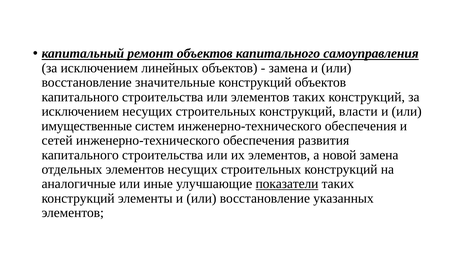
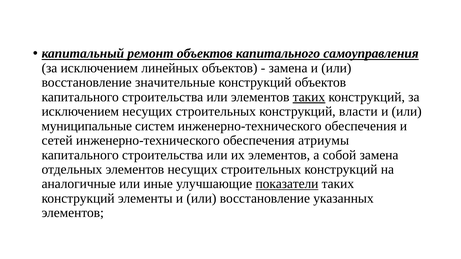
таких underline: none -> present (309, 97)
имущественные: имущественные -> муниципальные (87, 126)
развития: развития -> атриумы (324, 141)
новой: новой -> собой (339, 155)
